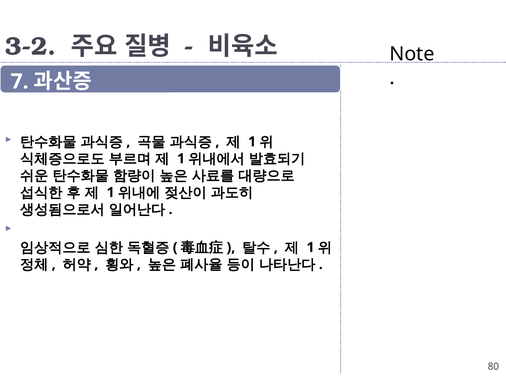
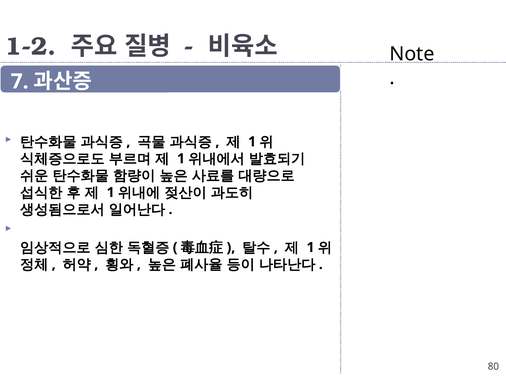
3-2: 3-2 -> 1-2 (31, 46)
